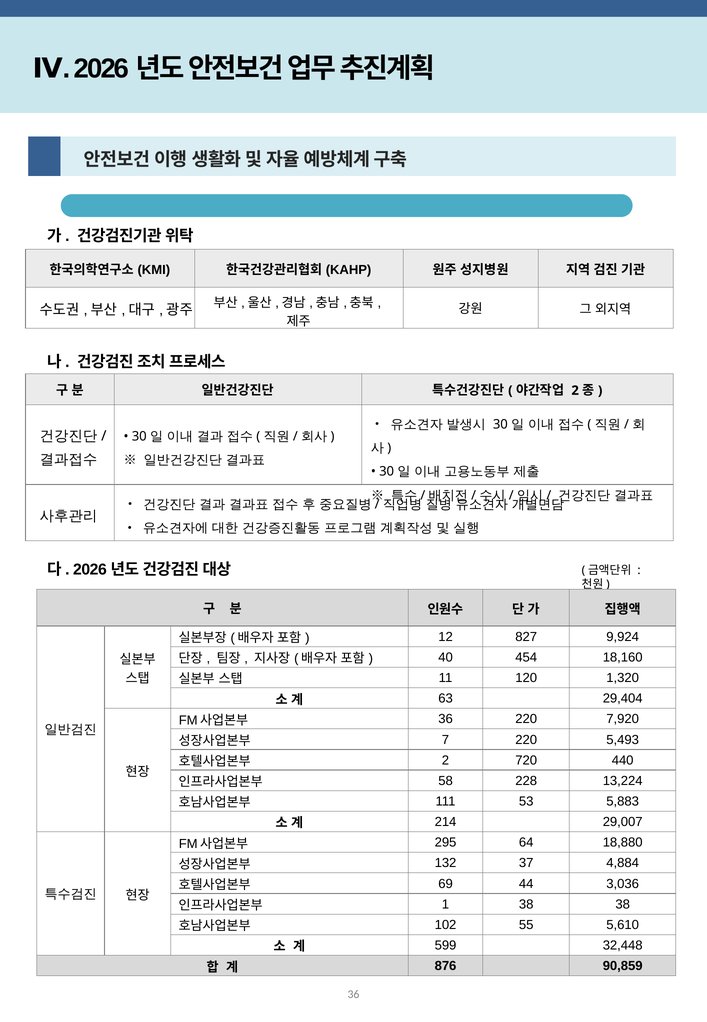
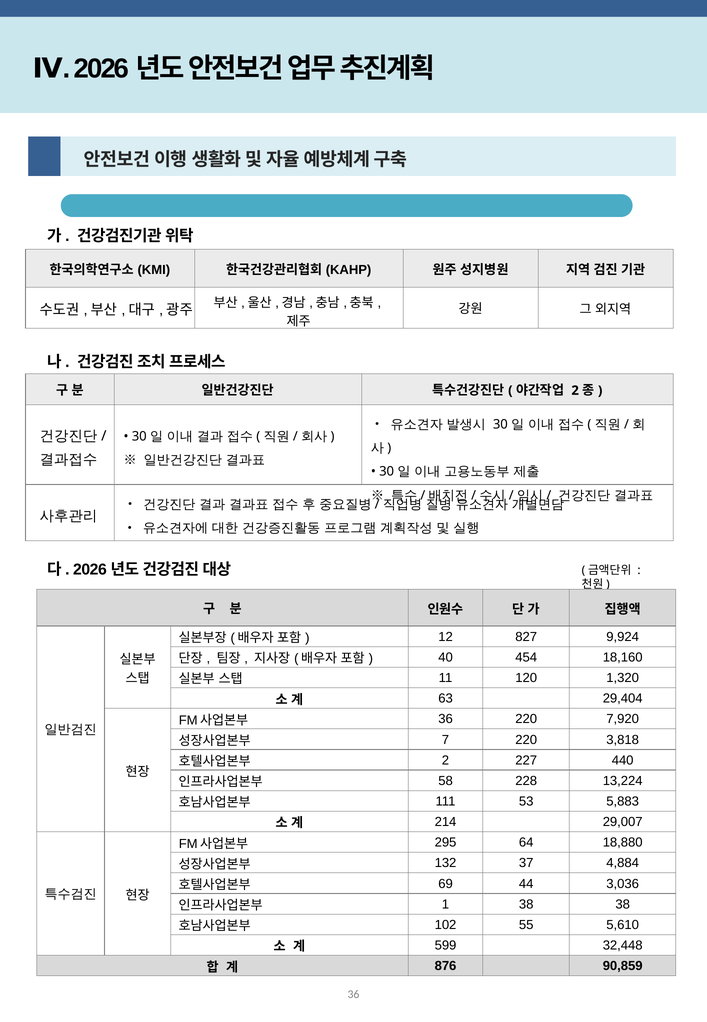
5,493: 5,493 -> 3,818 (623, 739)
720: 720 -> 227 (526, 760)
